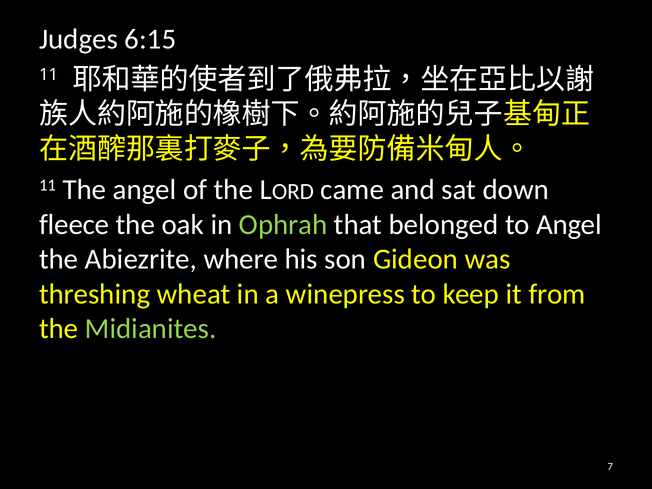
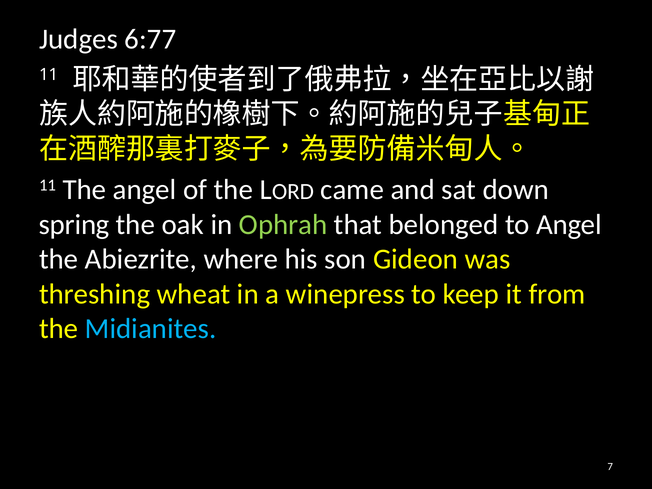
6:15: 6:15 -> 6:77 (150, 39)
fleece: fleece -> spring (74, 224)
Midianites colour: light green -> light blue (151, 329)
